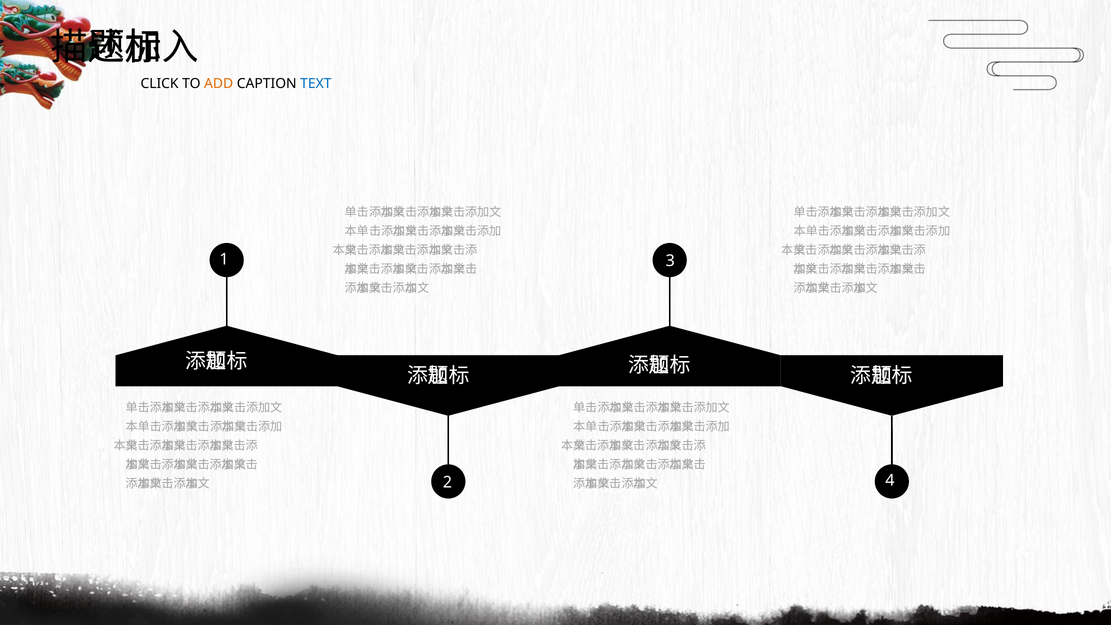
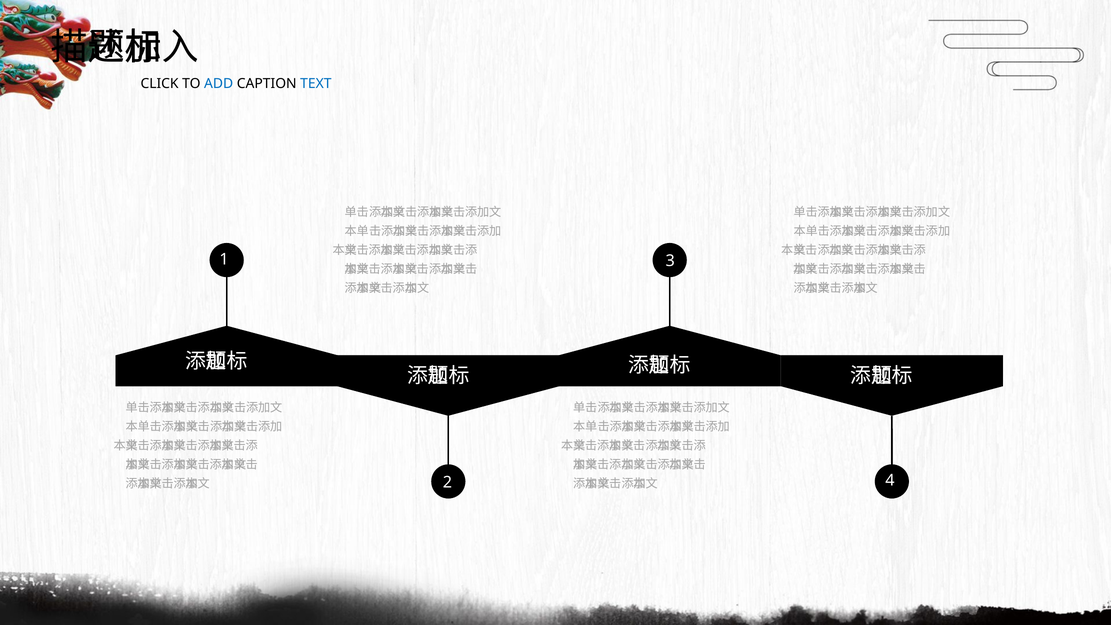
ADD colour: orange -> blue (219, 83)
